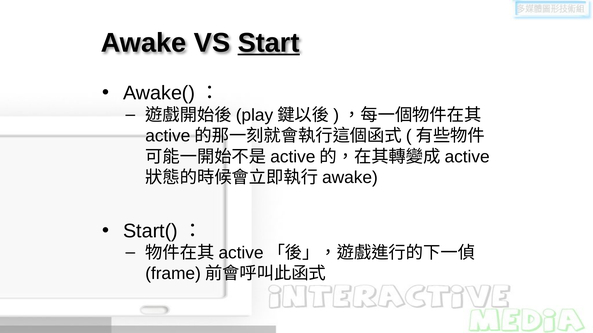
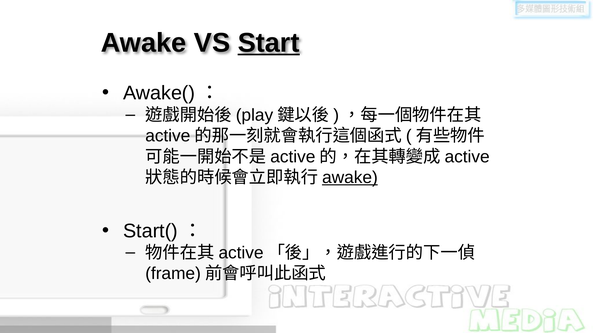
awake underline: none -> present (350, 178)
